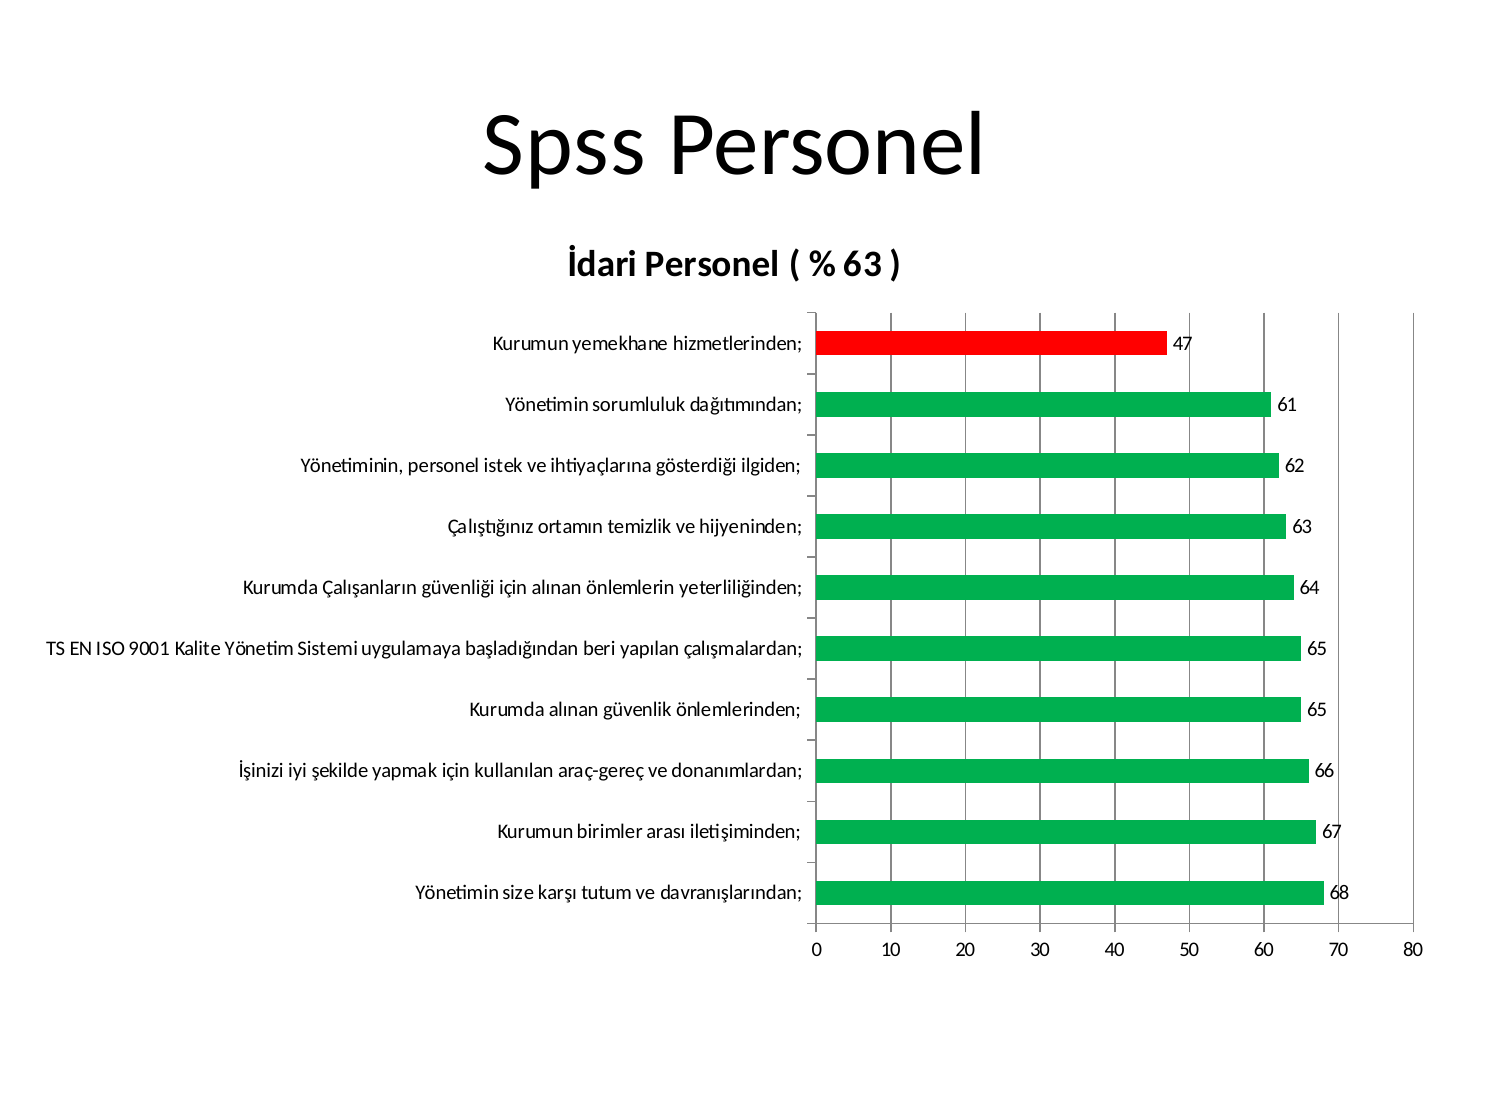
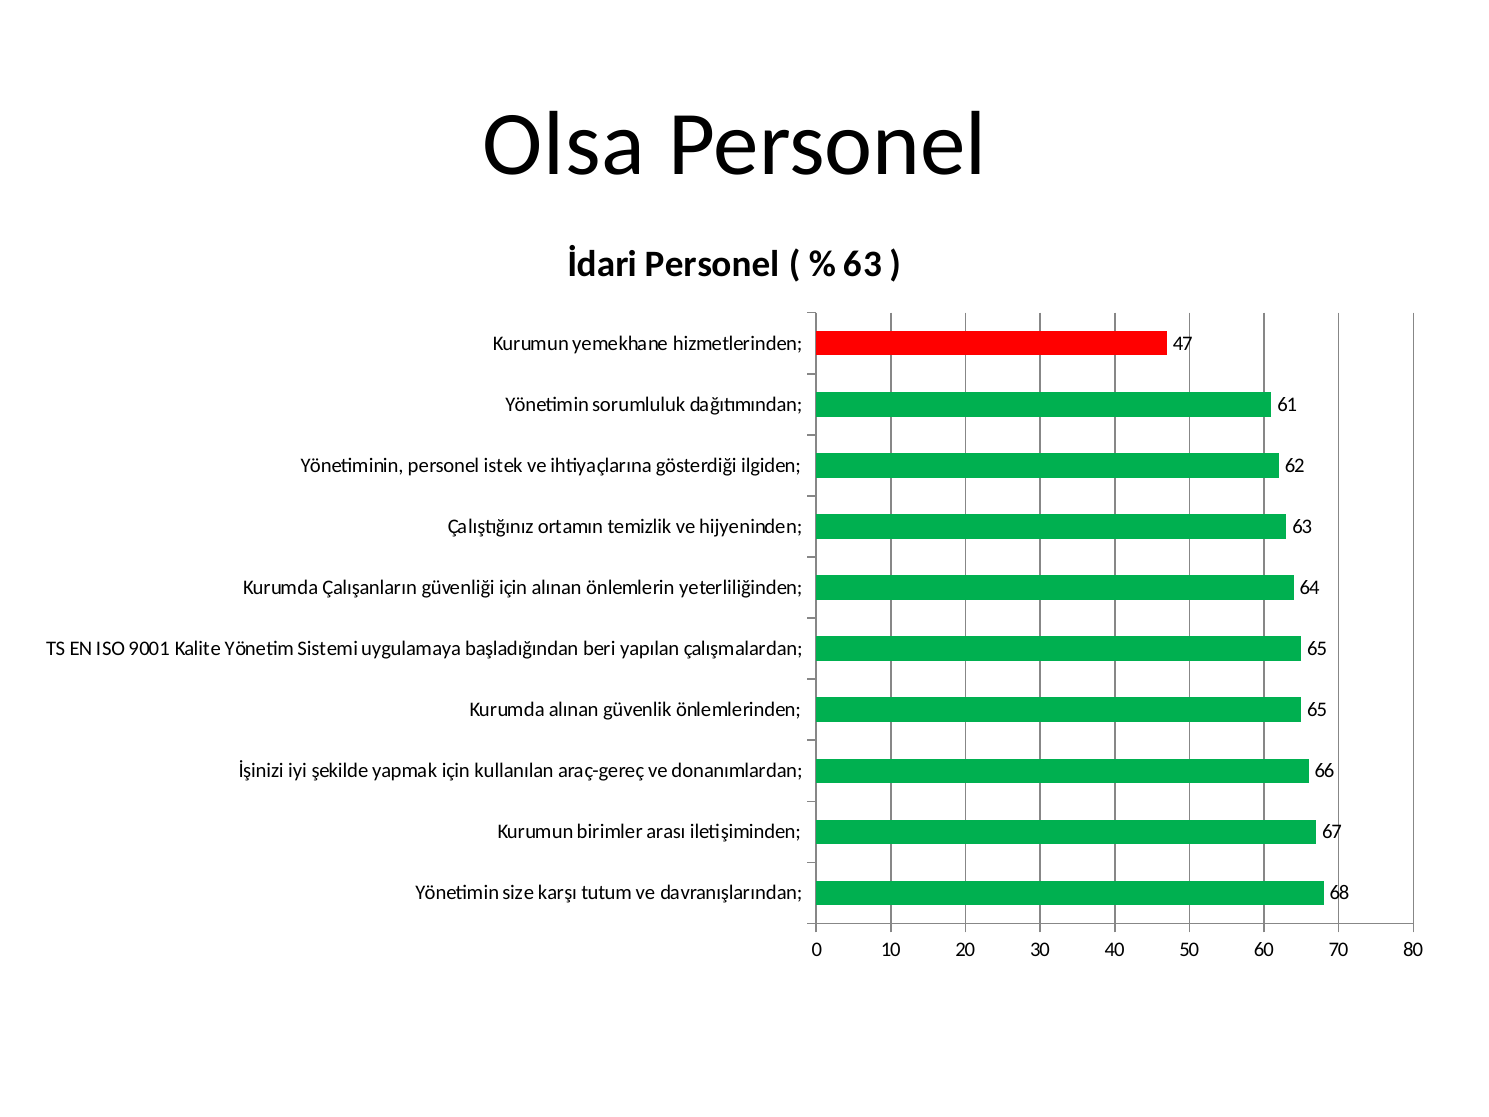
Spss: Spss -> Olsa (564, 144)
